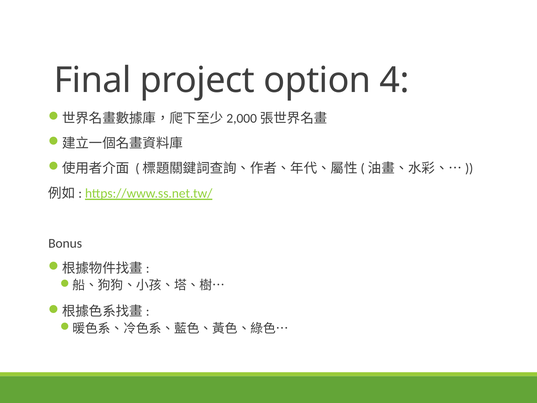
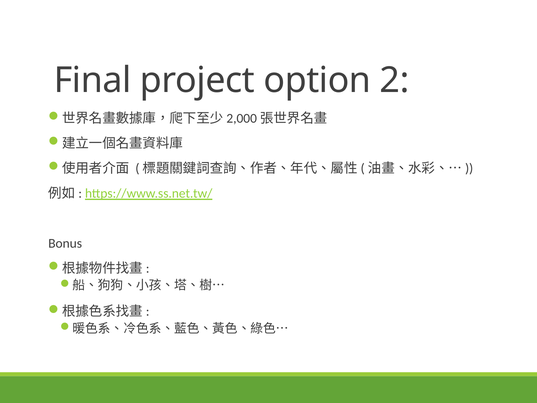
4: 4 -> 2 (395, 80)
